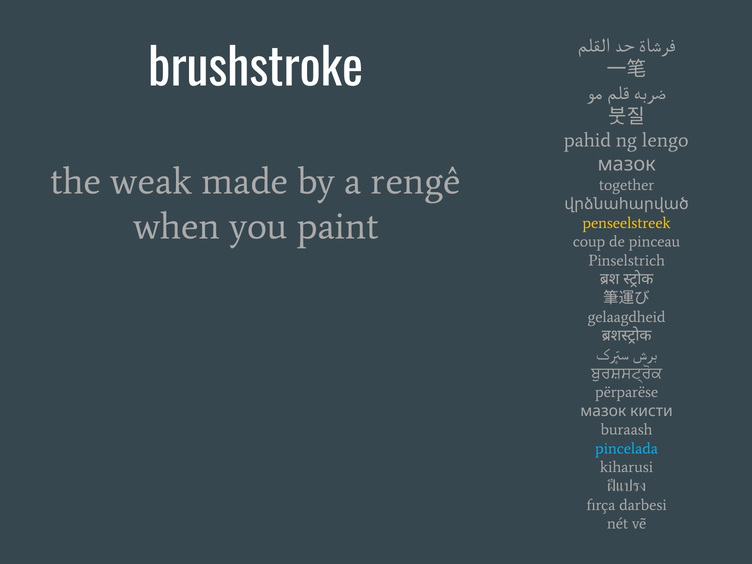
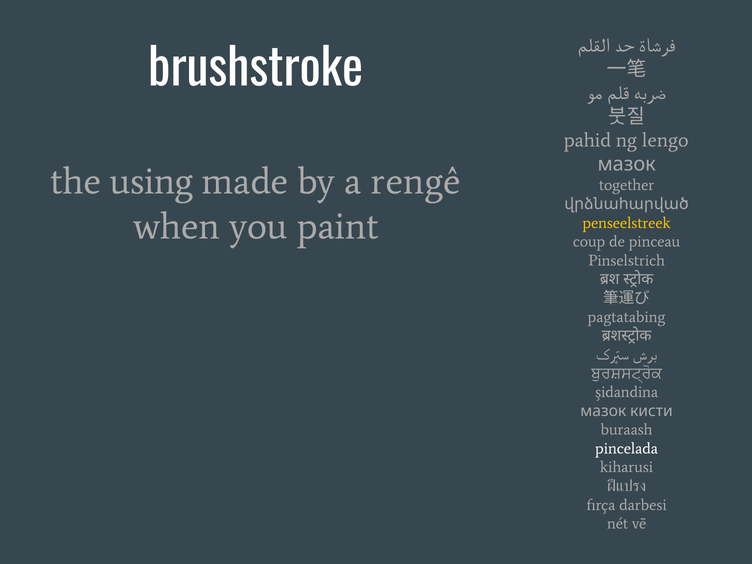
weak: weak -> using (152, 181)
gelaagdheid: gelaagdheid -> pagtatabing (627, 317)
përparëse: përparëse -> şidandina (627, 392)
pincelada colour: light blue -> white (627, 448)
